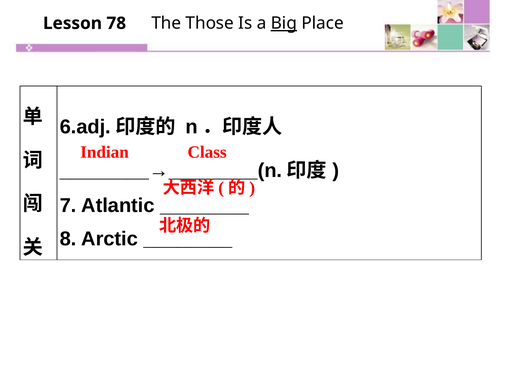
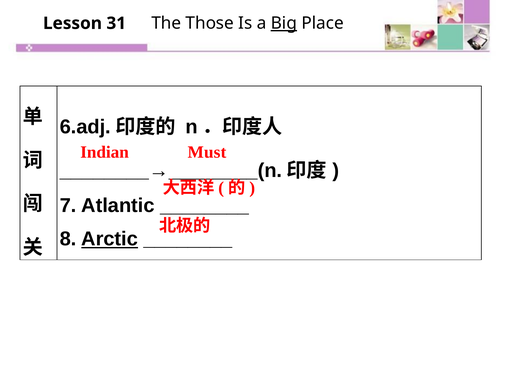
78: 78 -> 31 (116, 23)
Class: Class -> Must (207, 152)
Arctic underline: none -> present (110, 239)
